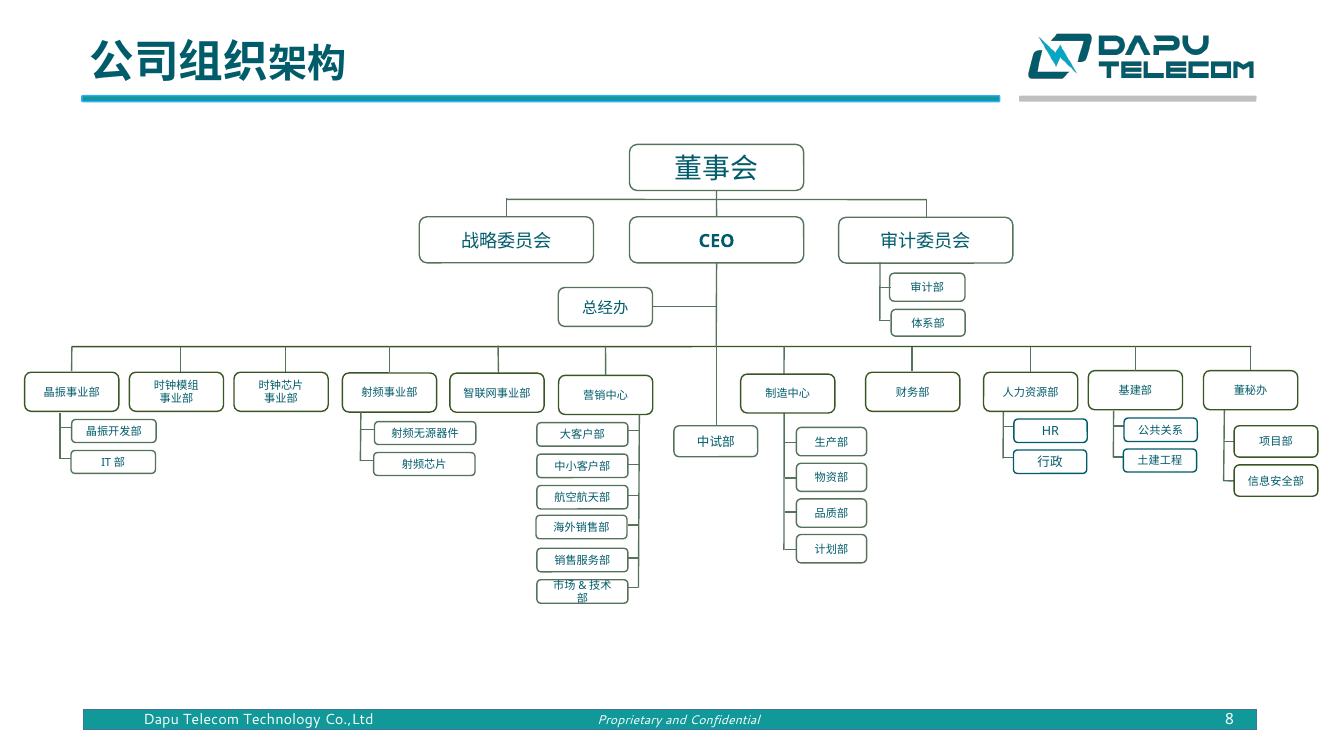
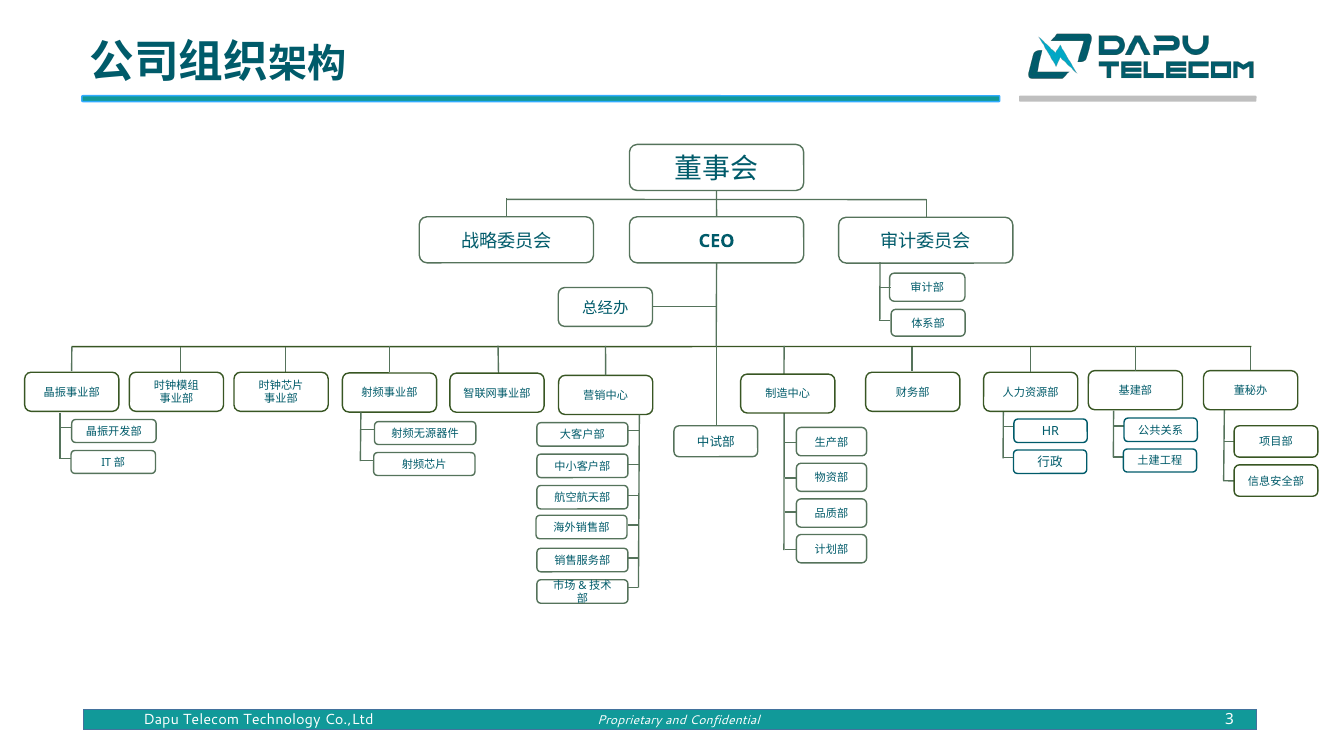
8: 8 -> 3 (1229, 719)
